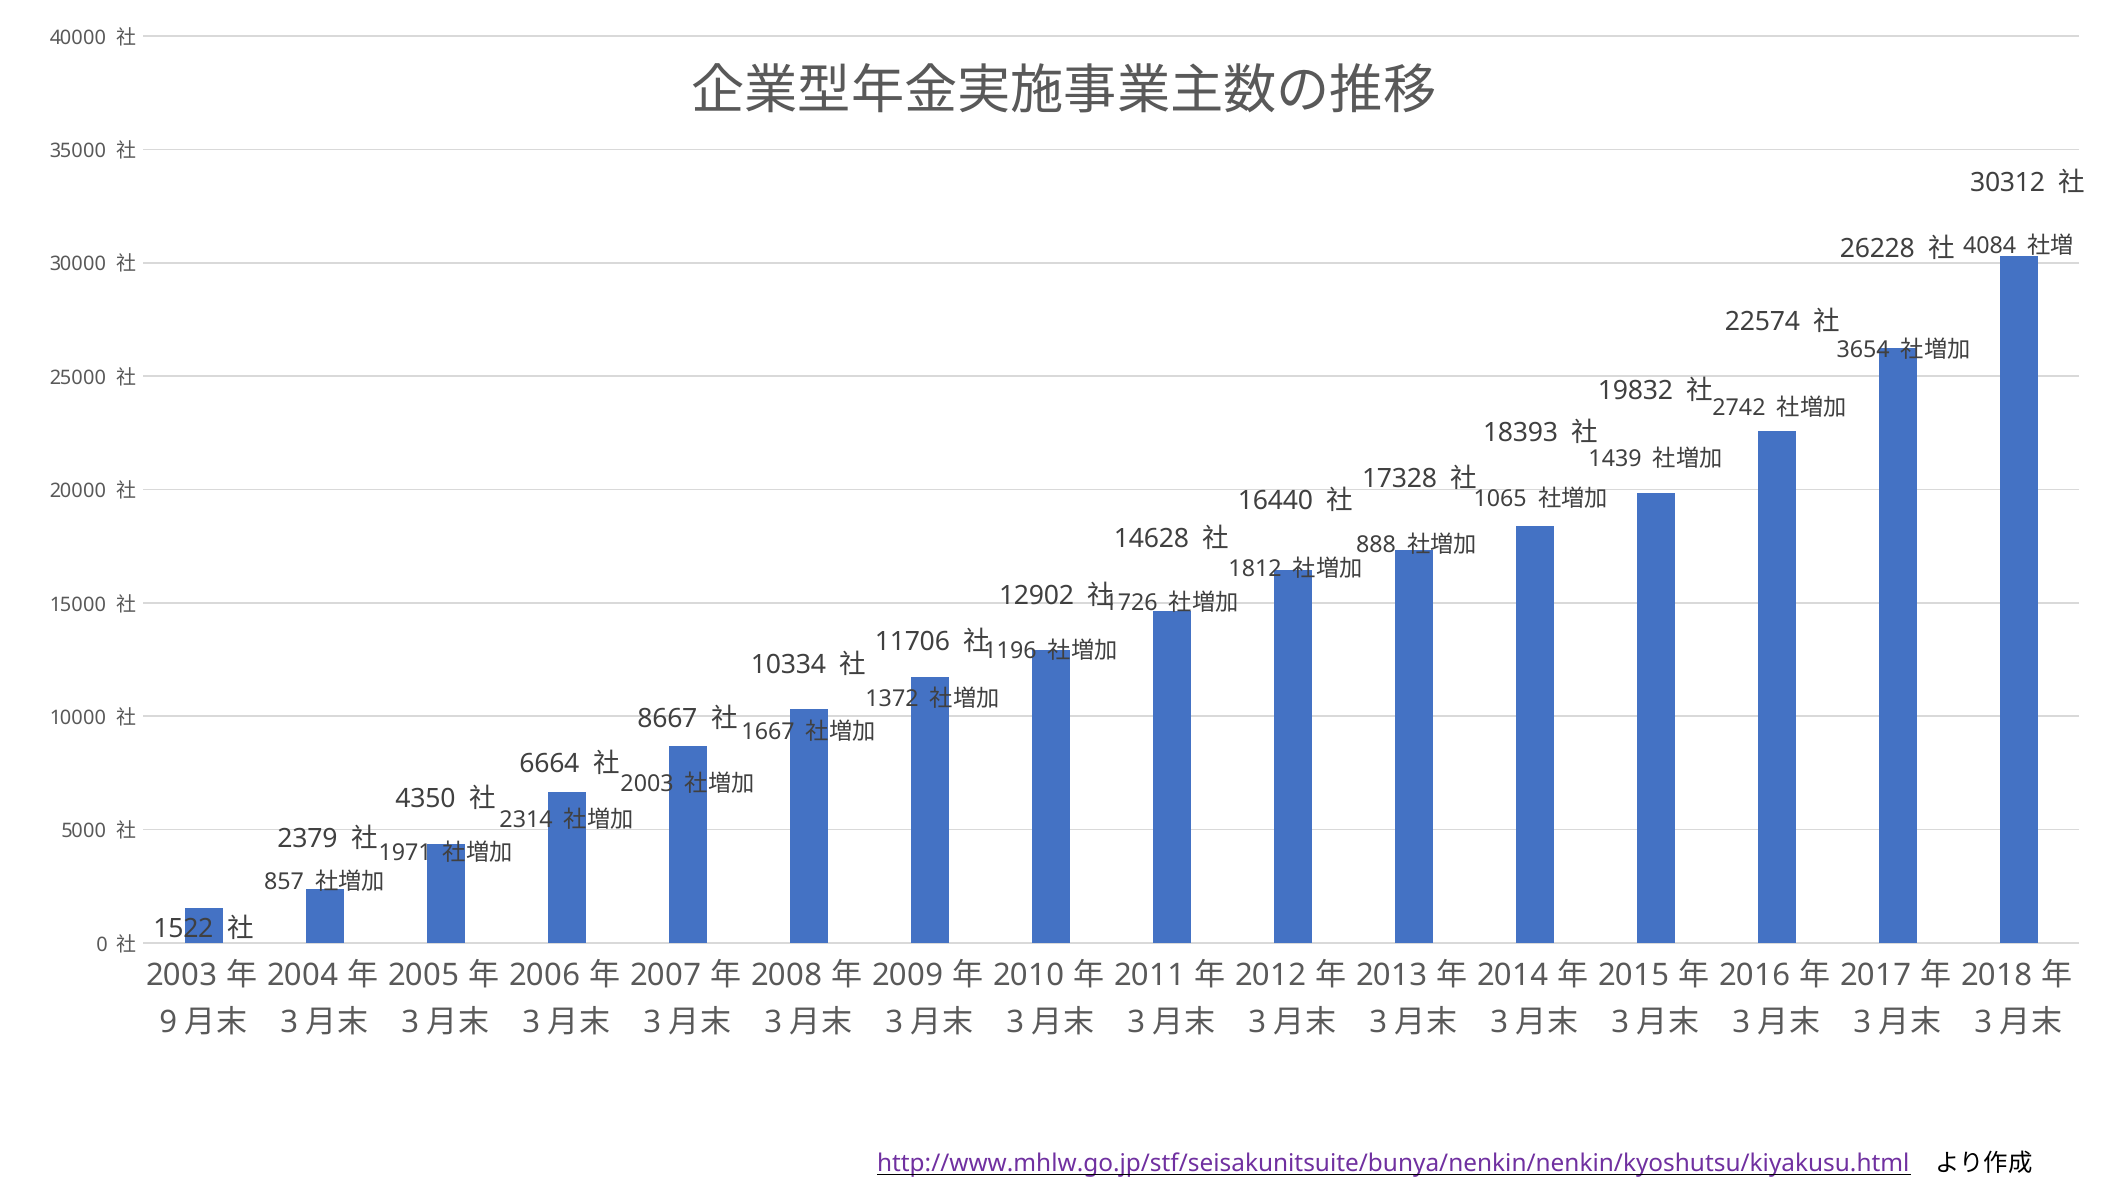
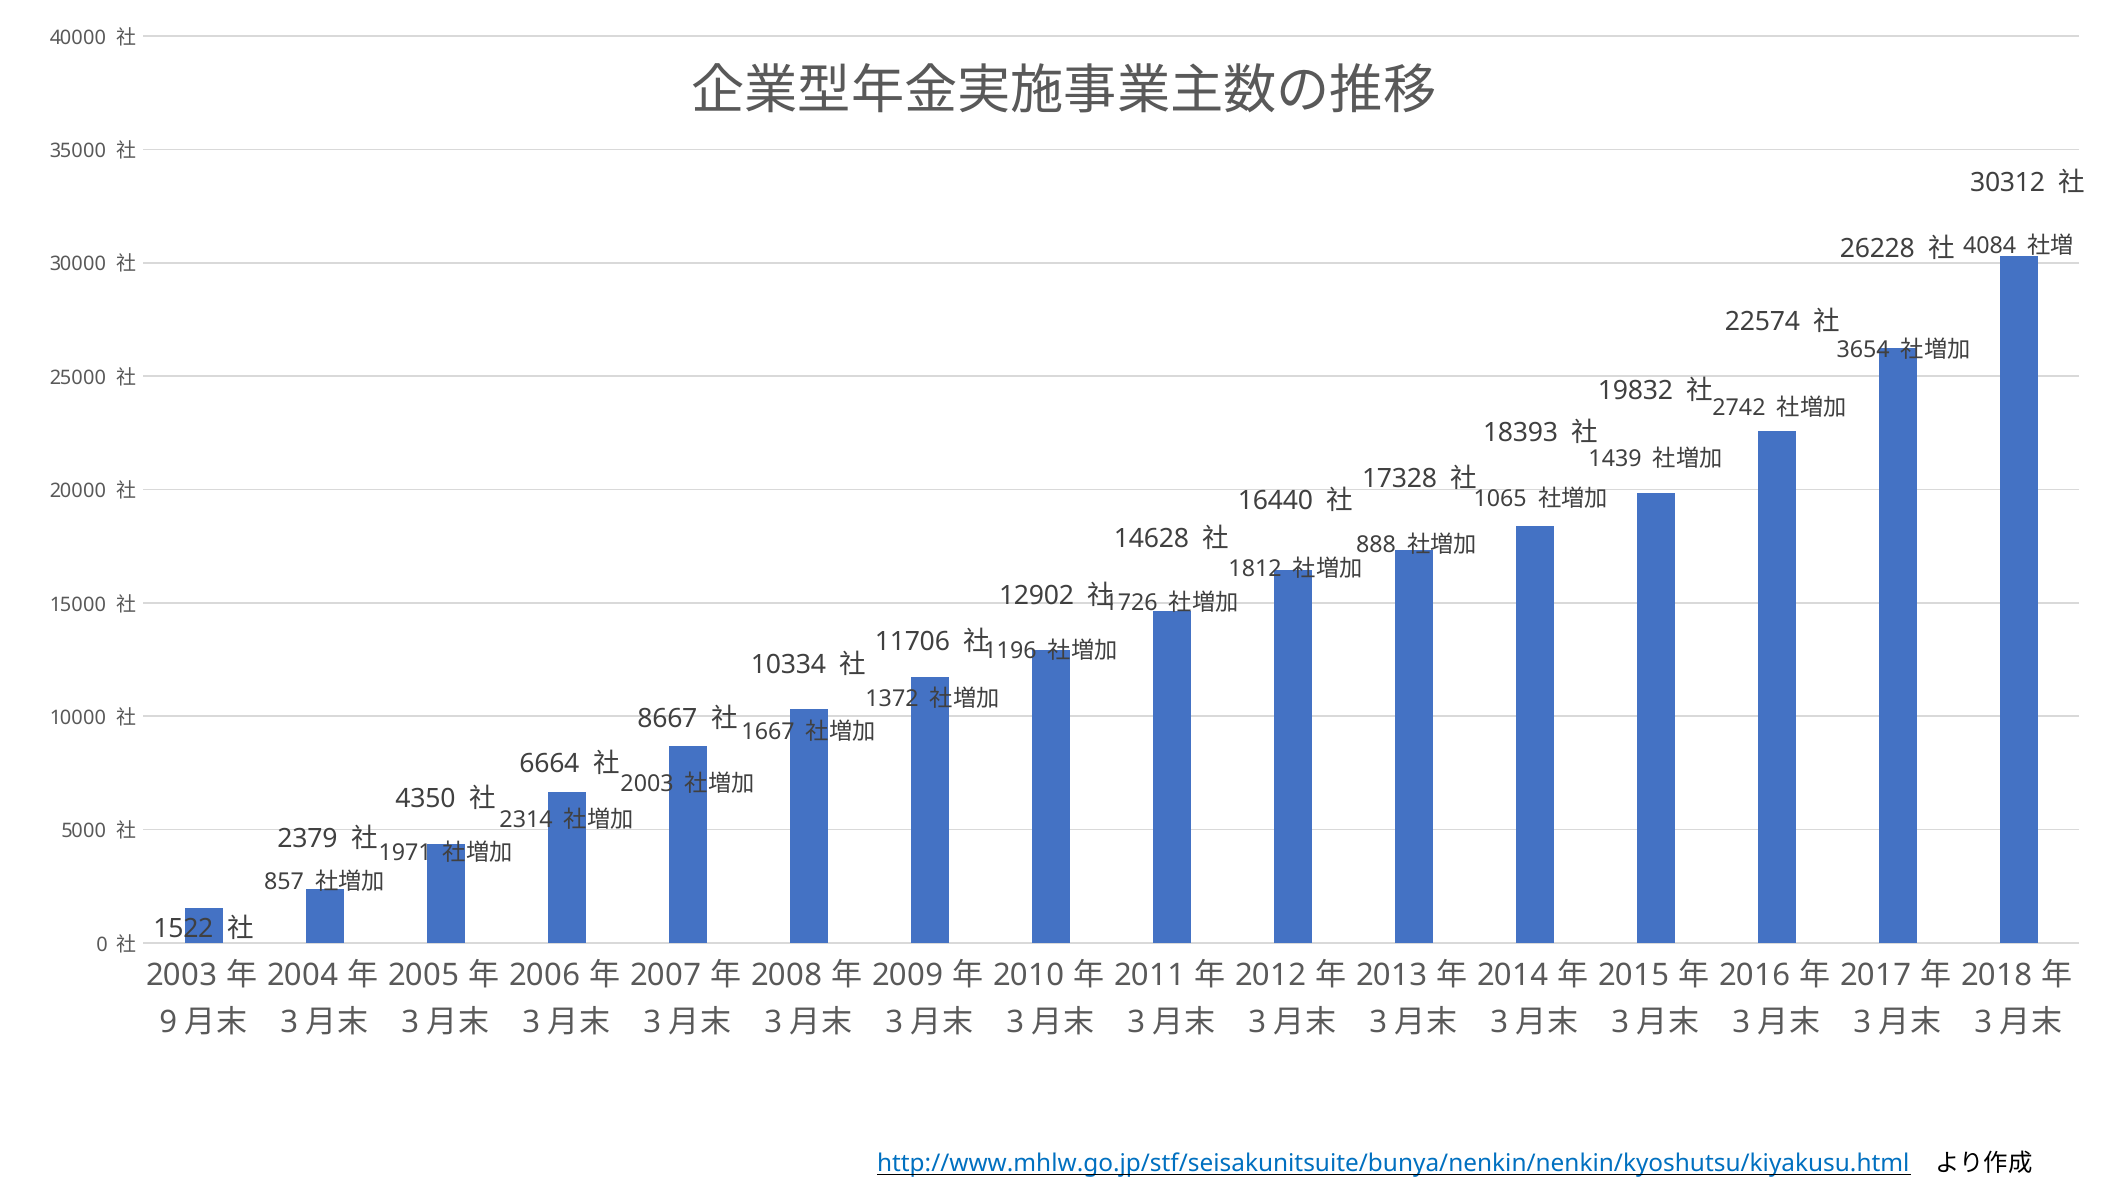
http://www.mhlw.go.jp/stf/seisakunitsuite/bunya/nenkin/nenkin/kyoshutsu/kiyakusu.html colour: purple -> blue (1393, 1163)
